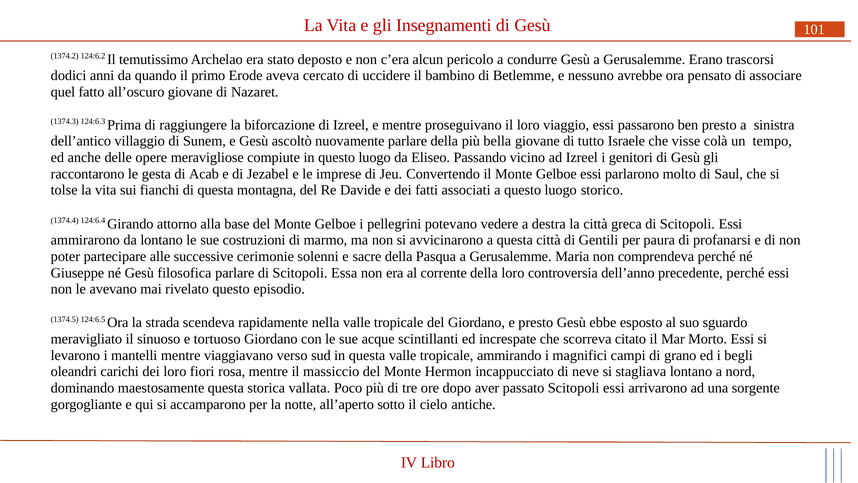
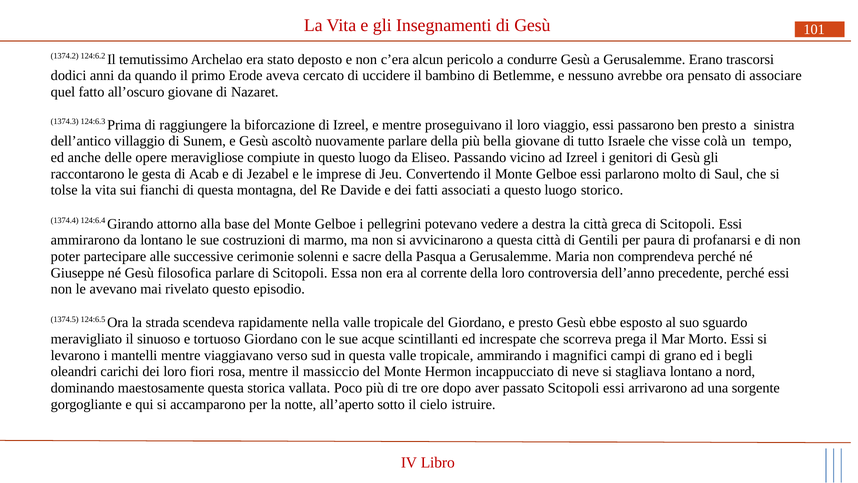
citato: citato -> prega (631, 339)
antiche: antiche -> istruire (473, 404)
